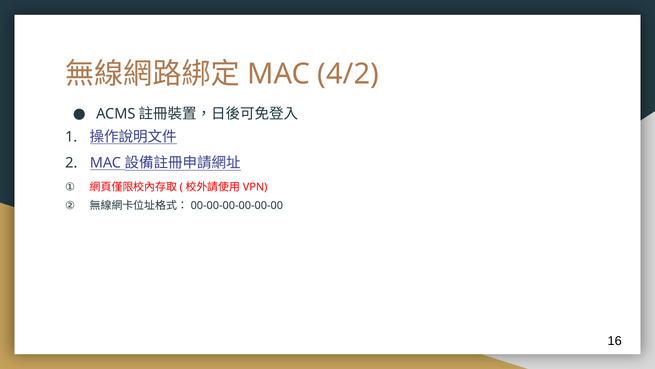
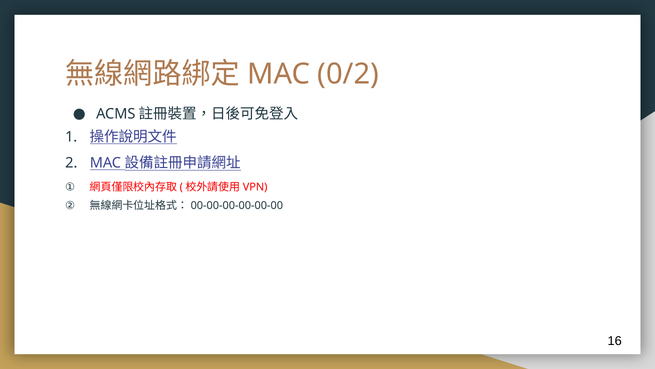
4/2: 4/2 -> 0/2 (348, 74)
